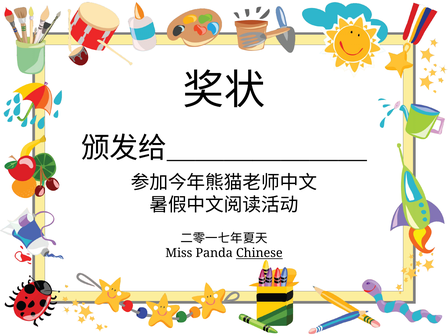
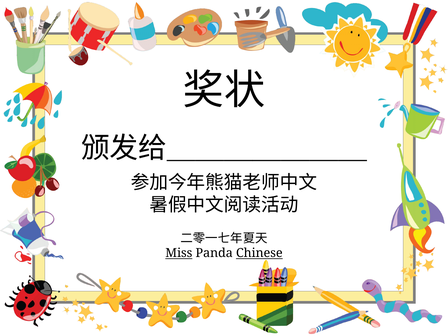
Miss underline: none -> present (179, 253)
